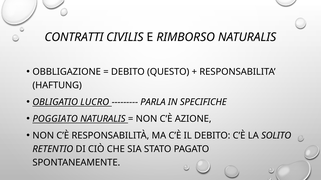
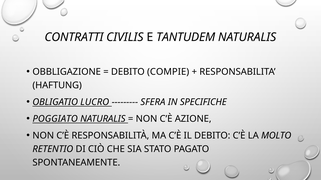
RIMBORSO: RIMBORSO -> TANTUDEM (186, 37)
QUESTO: QUESTO -> COMPIE (168, 72)
PARLA: PARLA -> SFERA (153, 102)
SOLITO: SOLITO -> MOLTO (276, 136)
